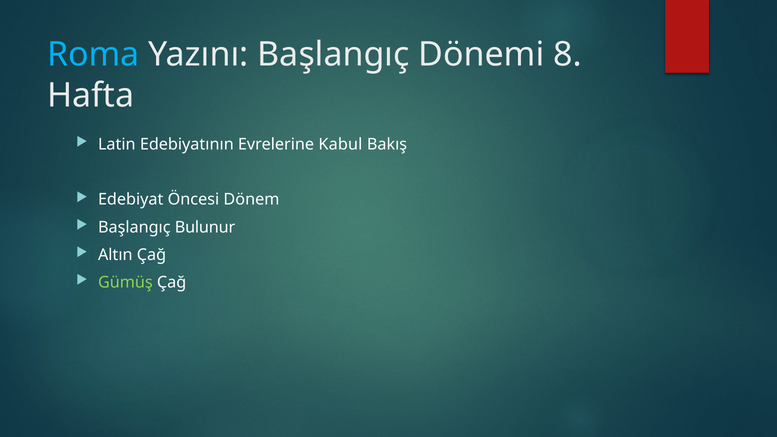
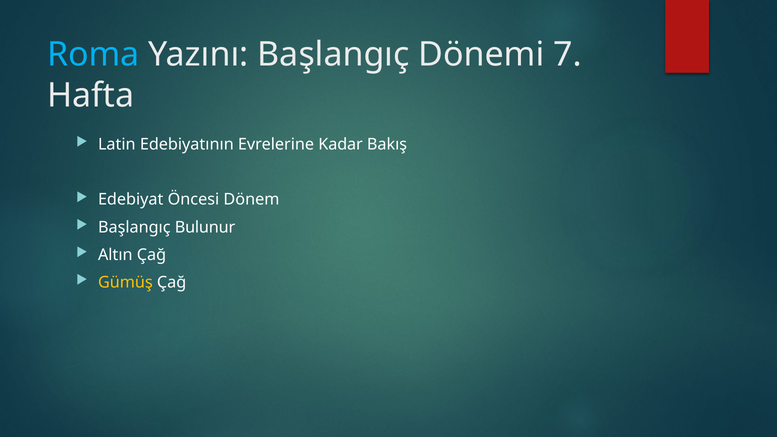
8: 8 -> 7 (568, 55)
Kabul: Kabul -> Kadar (341, 145)
Gümüş colour: light green -> yellow (125, 282)
